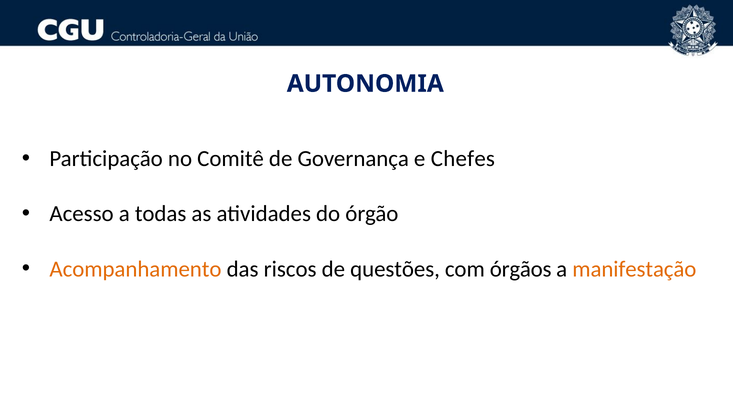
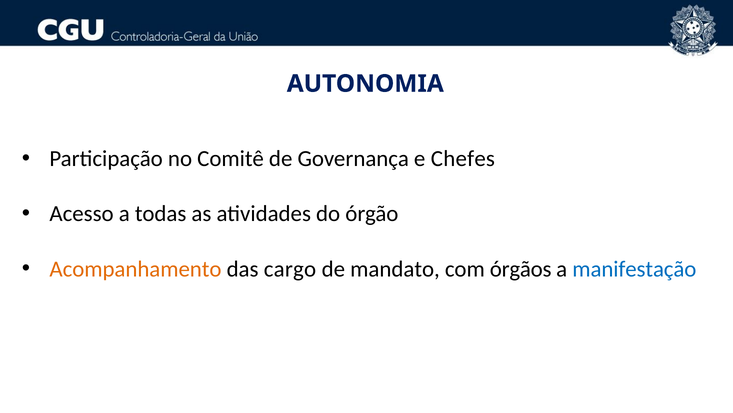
riscos: riscos -> cargo (290, 268)
questões: questões -> mandato (395, 268)
manifestação colour: orange -> blue (634, 268)
